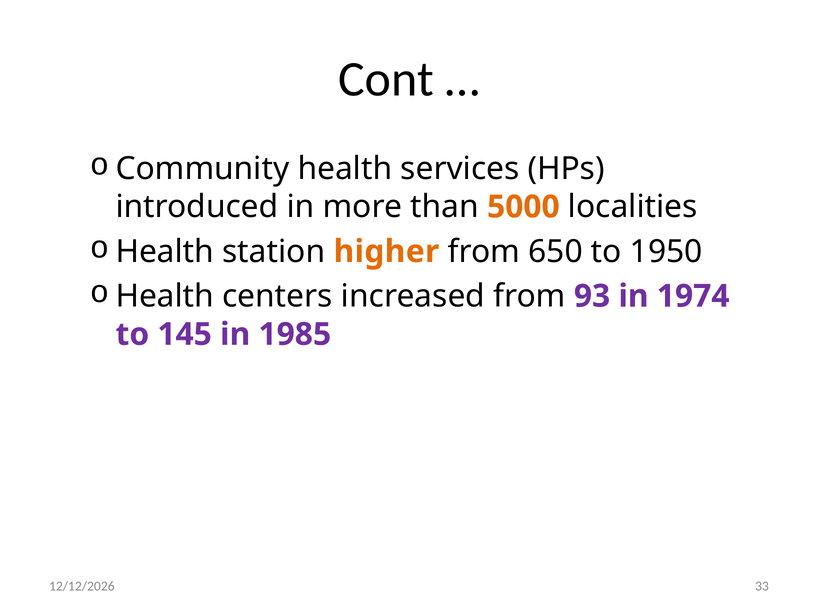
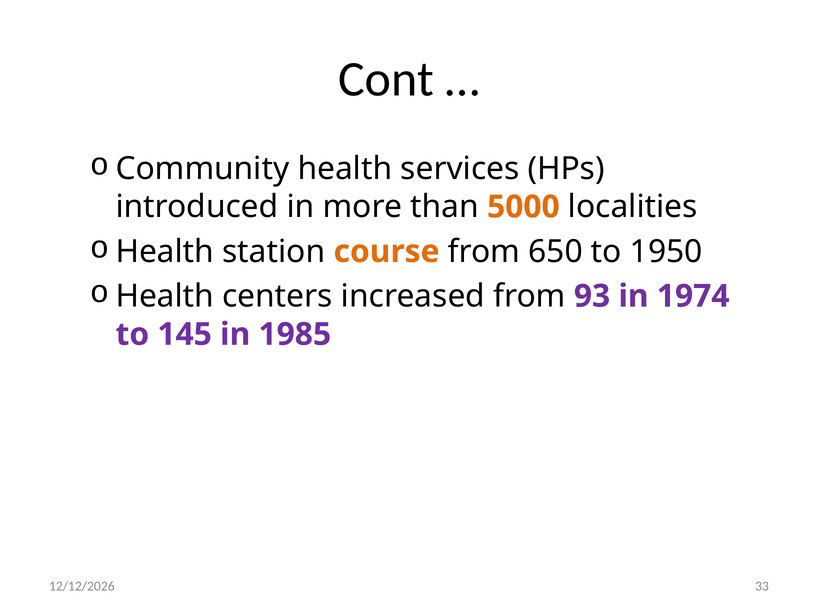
higher: higher -> course (387, 251)
